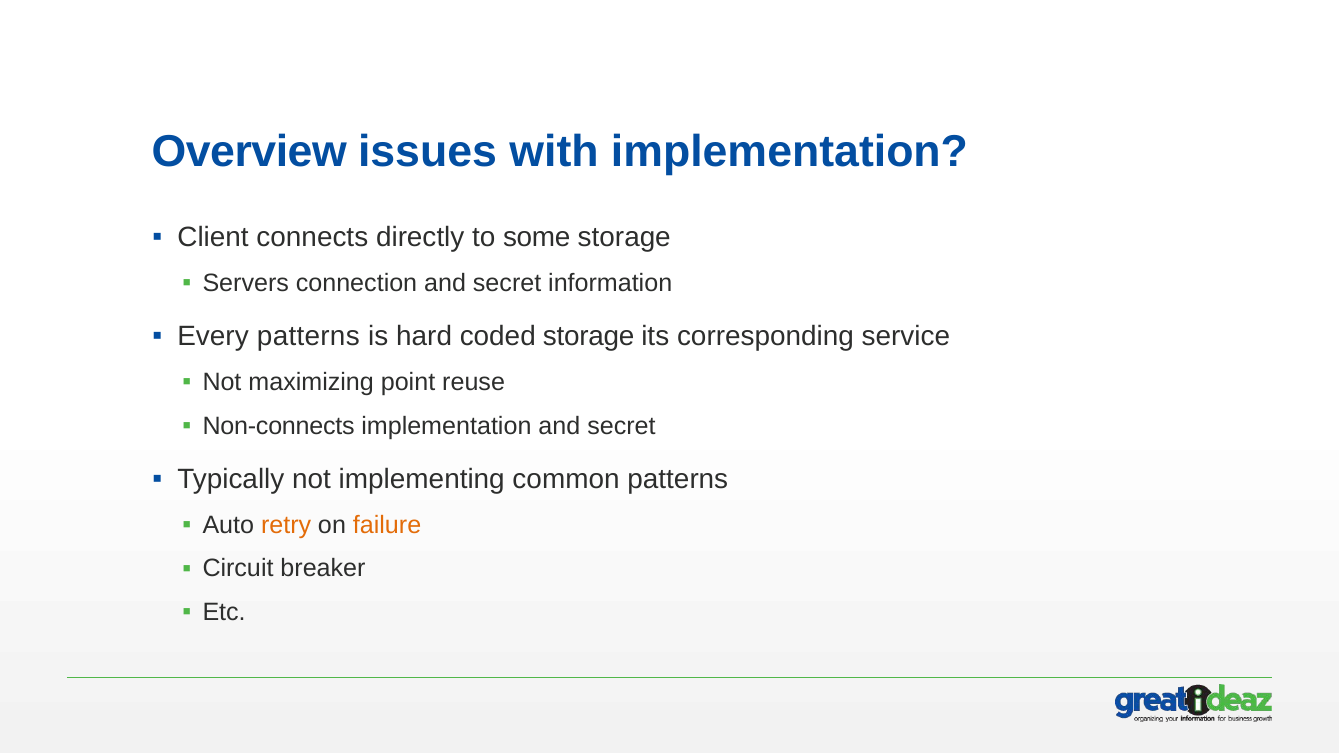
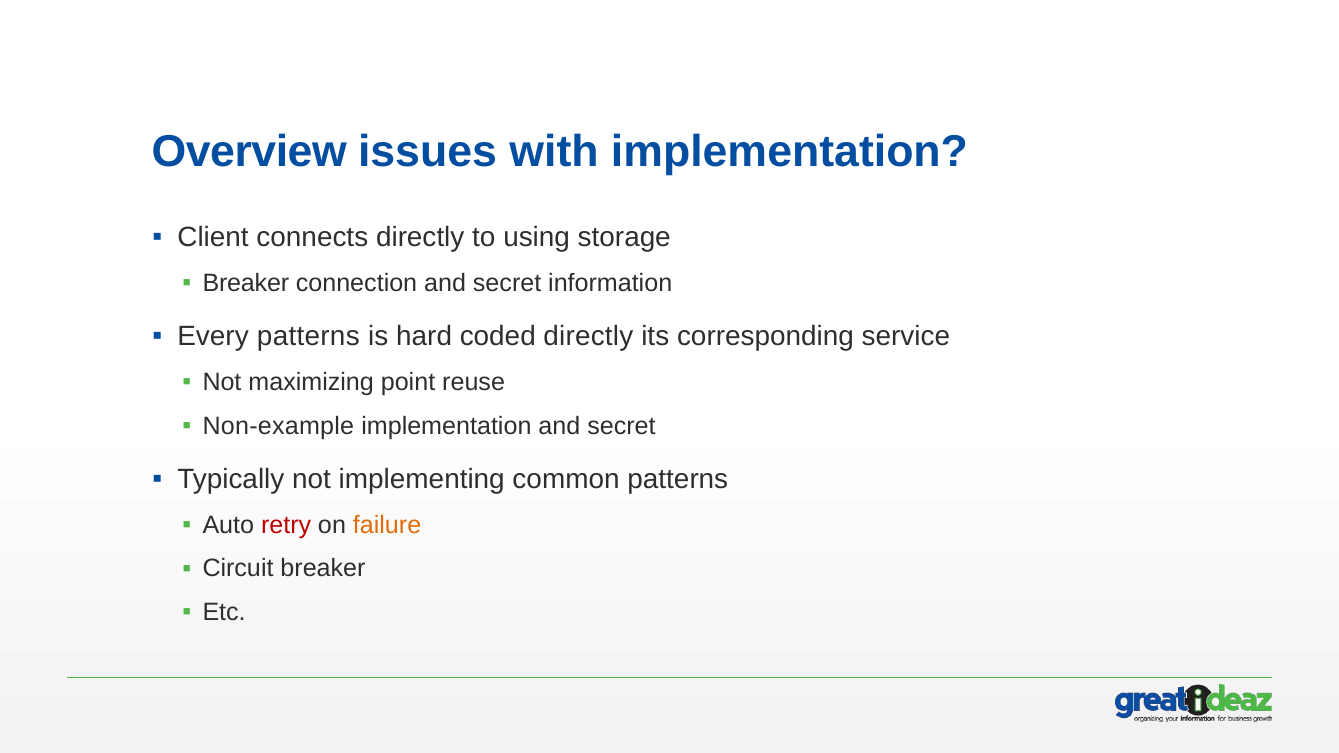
some: some -> using (537, 238)
Servers: Servers -> Breaker (246, 283)
coded storage: storage -> directly (588, 337)
Non-connects: Non-connects -> Non-example (278, 426)
retry colour: orange -> red (286, 525)
